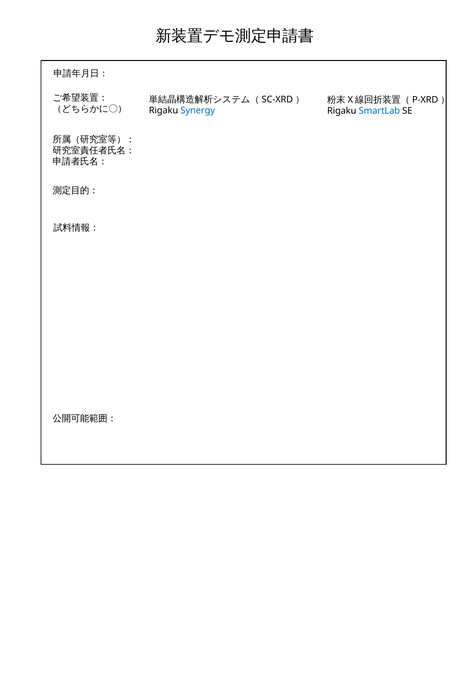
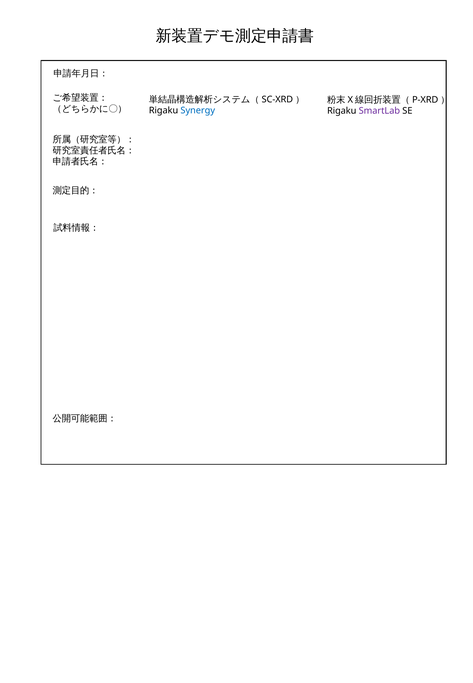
SmartLab colour: blue -> purple (379, 111)
